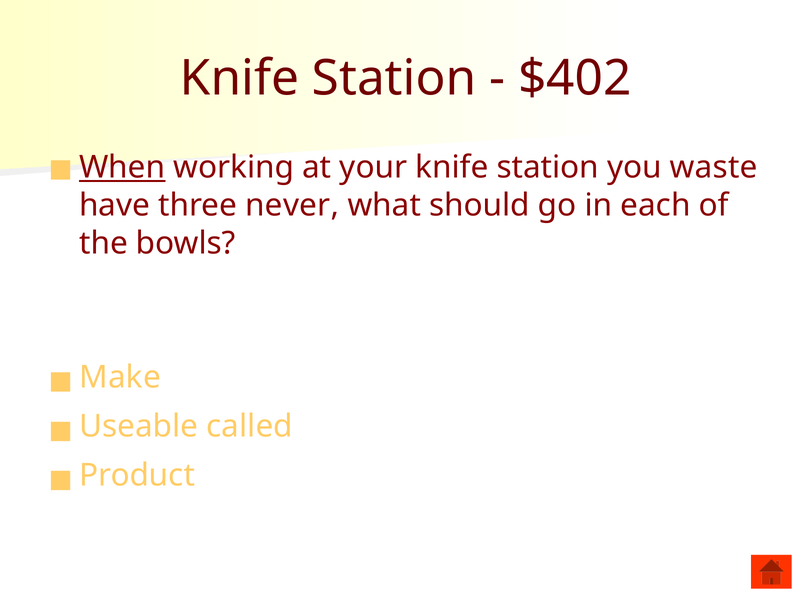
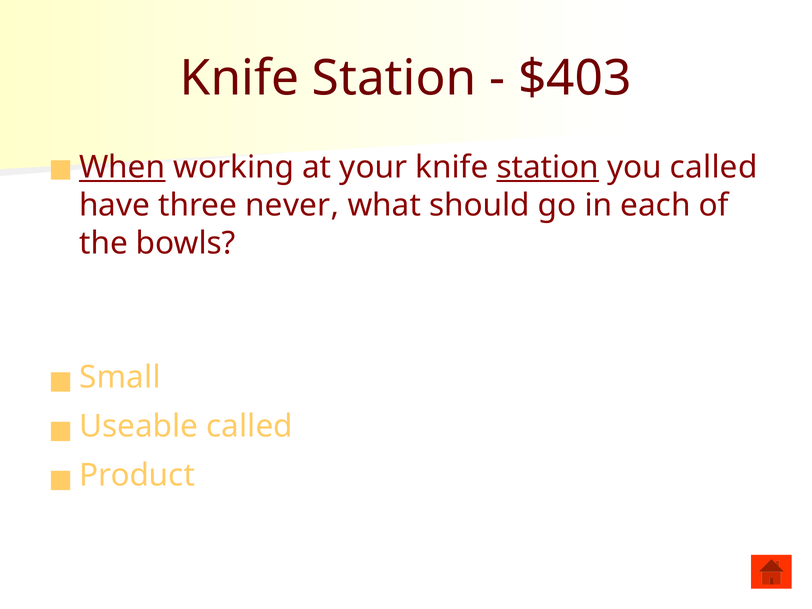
$402: $402 -> $403 (575, 79)
station underline: none -> present (548, 167)
you waste: waste -> called (714, 167)
Make: Make -> Small (120, 377)
